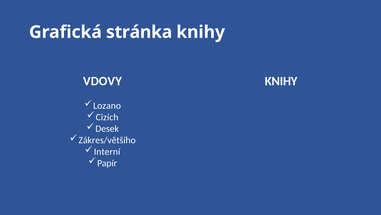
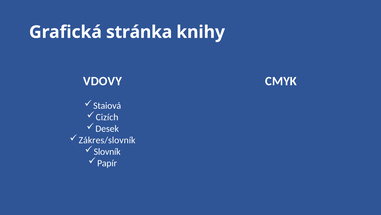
KNIHY: KNIHY -> CMYK (281, 81)
Lozano: Lozano -> Staiová (107, 105)
Zákres/většího: Zákres/většího -> Zákres/slovník (107, 140)
Interní: Interní -> Slovník (107, 151)
